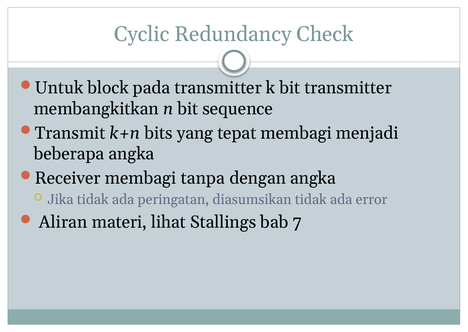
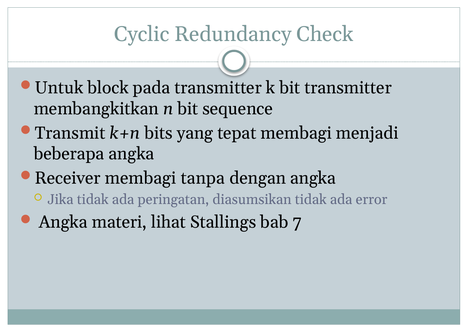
Aliran: Aliran -> Angka (63, 222)
